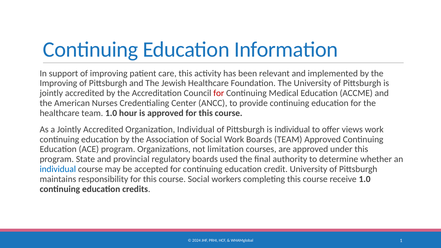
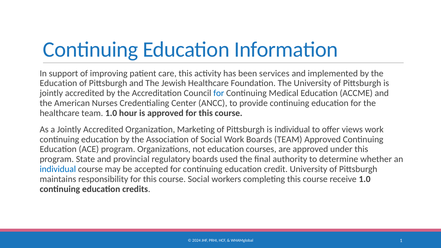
relevant: relevant -> services (274, 73)
Improving: Improving -> Education (58, 83)
for colour: red -> blue (219, 93)
Organization Individual: Individual -> Marketing (196, 129)
not limitation: limitation -> education (226, 149)
